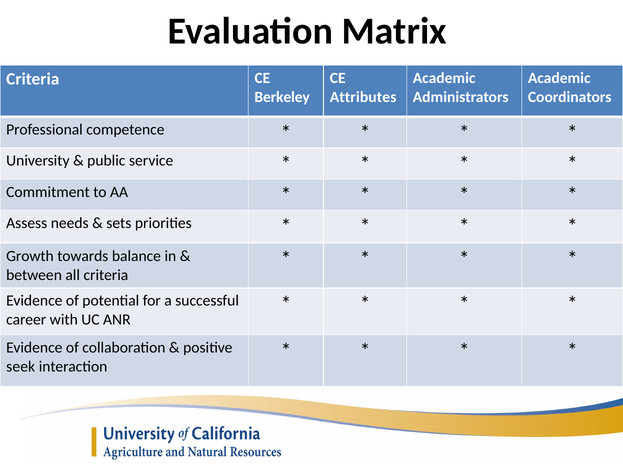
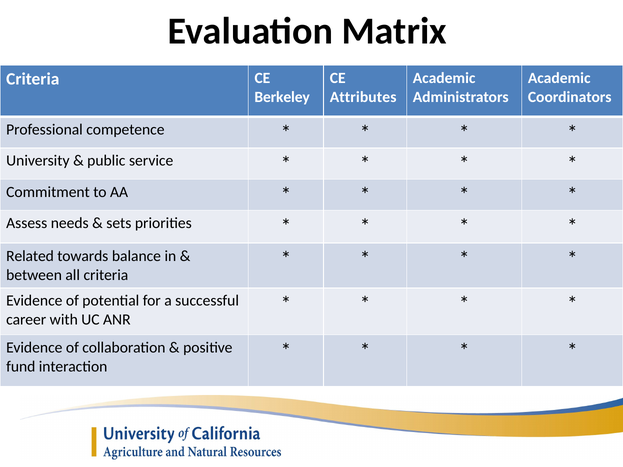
Growth: Growth -> Related (30, 256)
seek: seek -> fund (21, 367)
